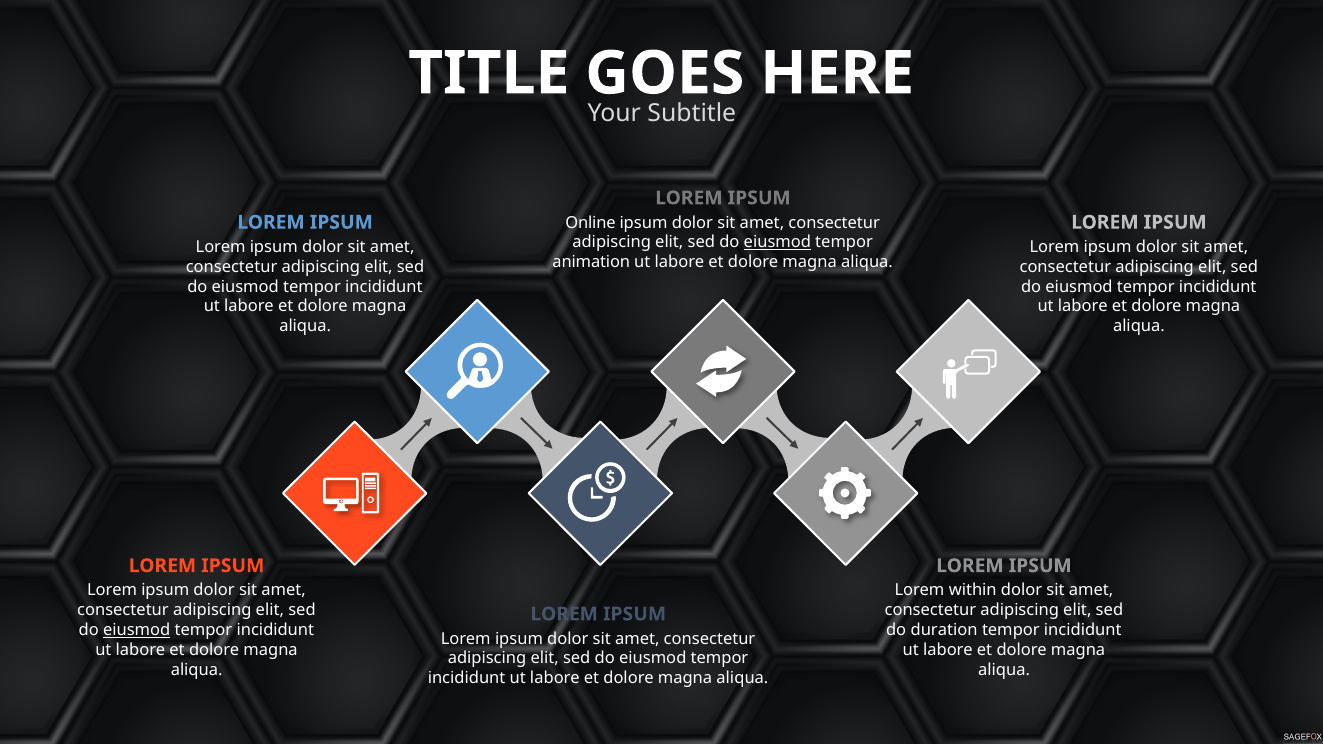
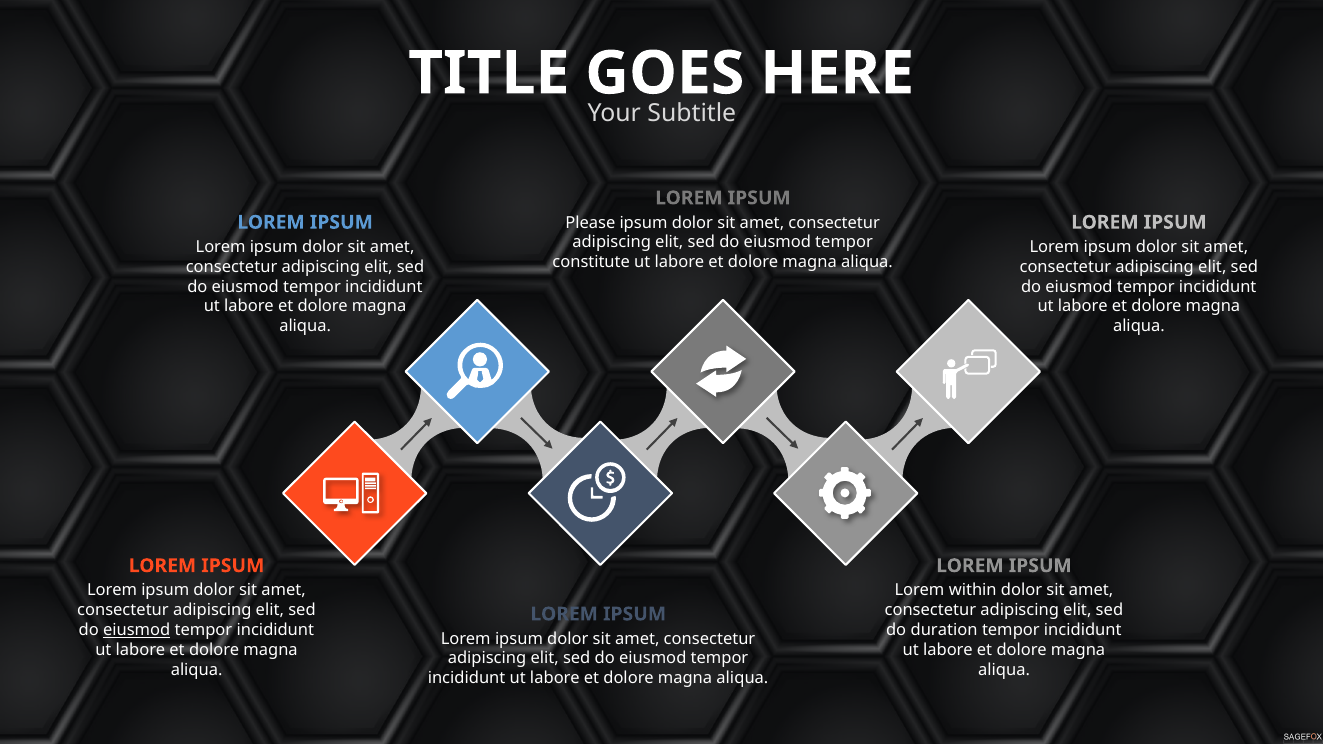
Online: Online -> Please (590, 223)
eiusmod underline: present -> none (777, 242)
animation: animation -> constitute (591, 262)
